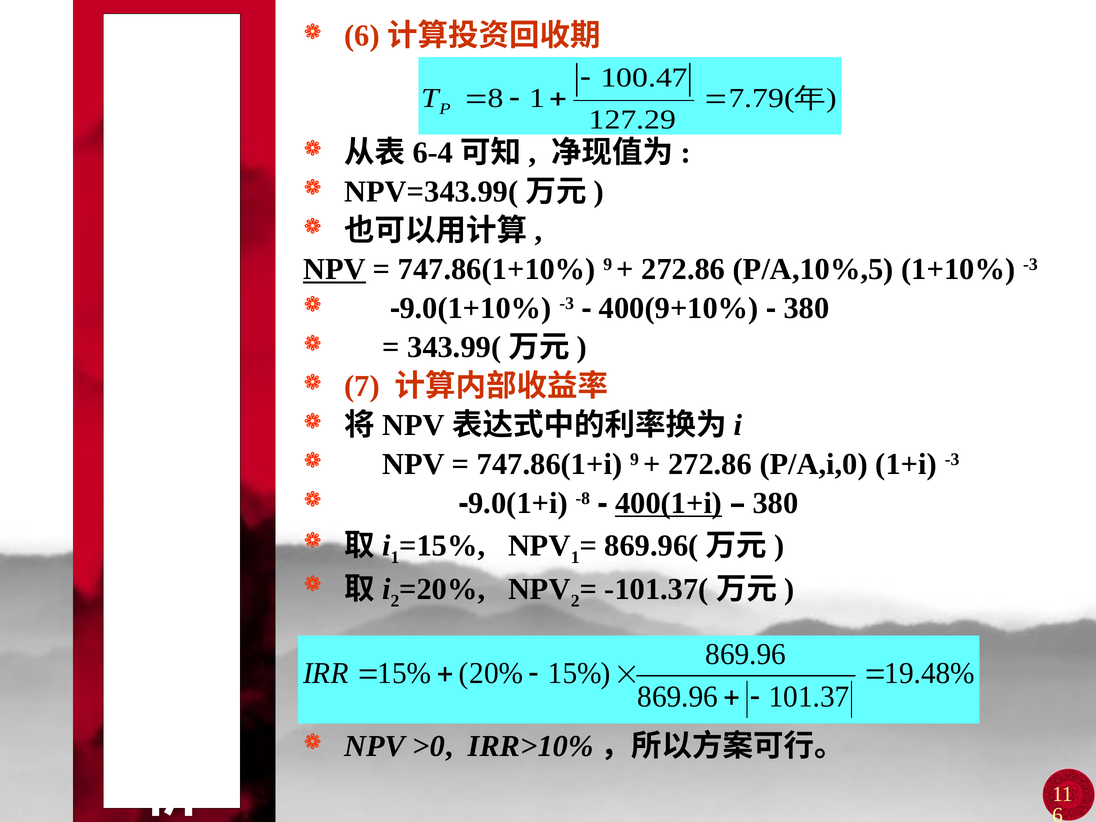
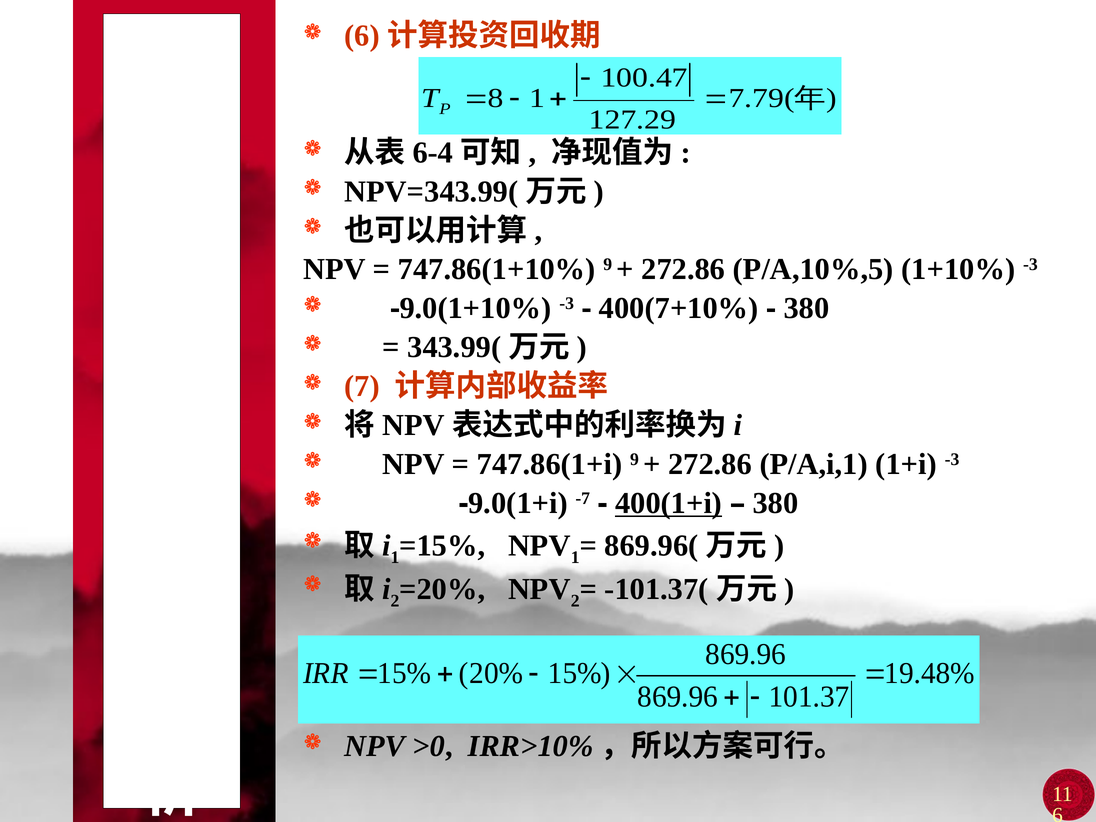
NPV underline: present -> none (334, 269)
400(9+10%: 400(9+10% -> 400(7+10% (679, 308)
P/A,i,0: P/A,i,0 -> P/A,i,1 (814, 464)
-8: -8 -> -7 (583, 498)
